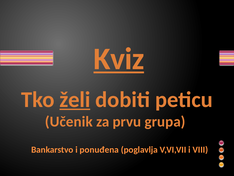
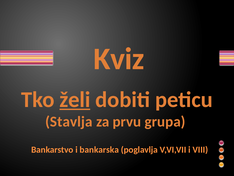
Kviz underline: present -> none (119, 59)
Učenik: Učenik -> Stavlja (69, 121)
ponuđena: ponuđena -> bankarska (99, 149)
